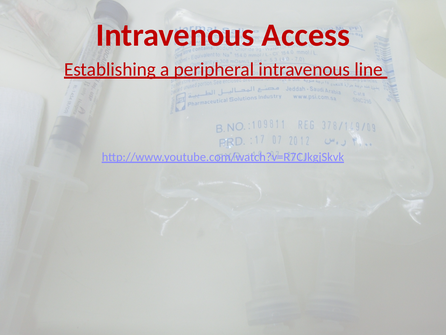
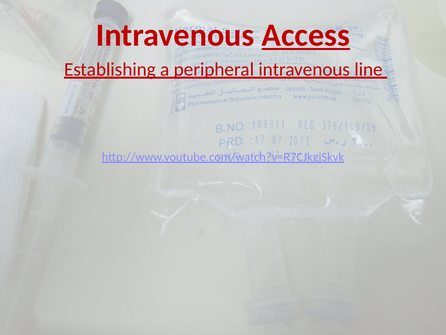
Access underline: none -> present (306, 35)
